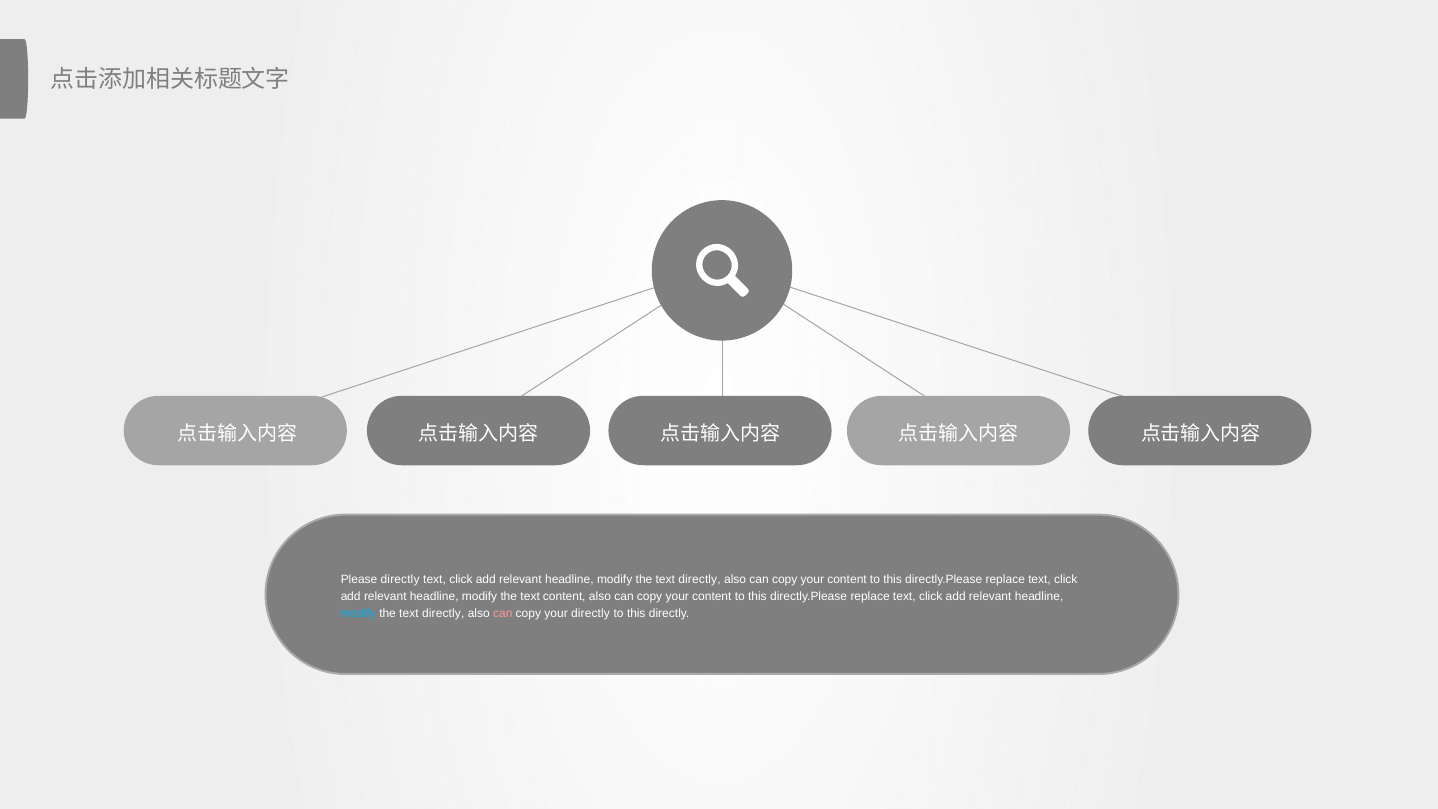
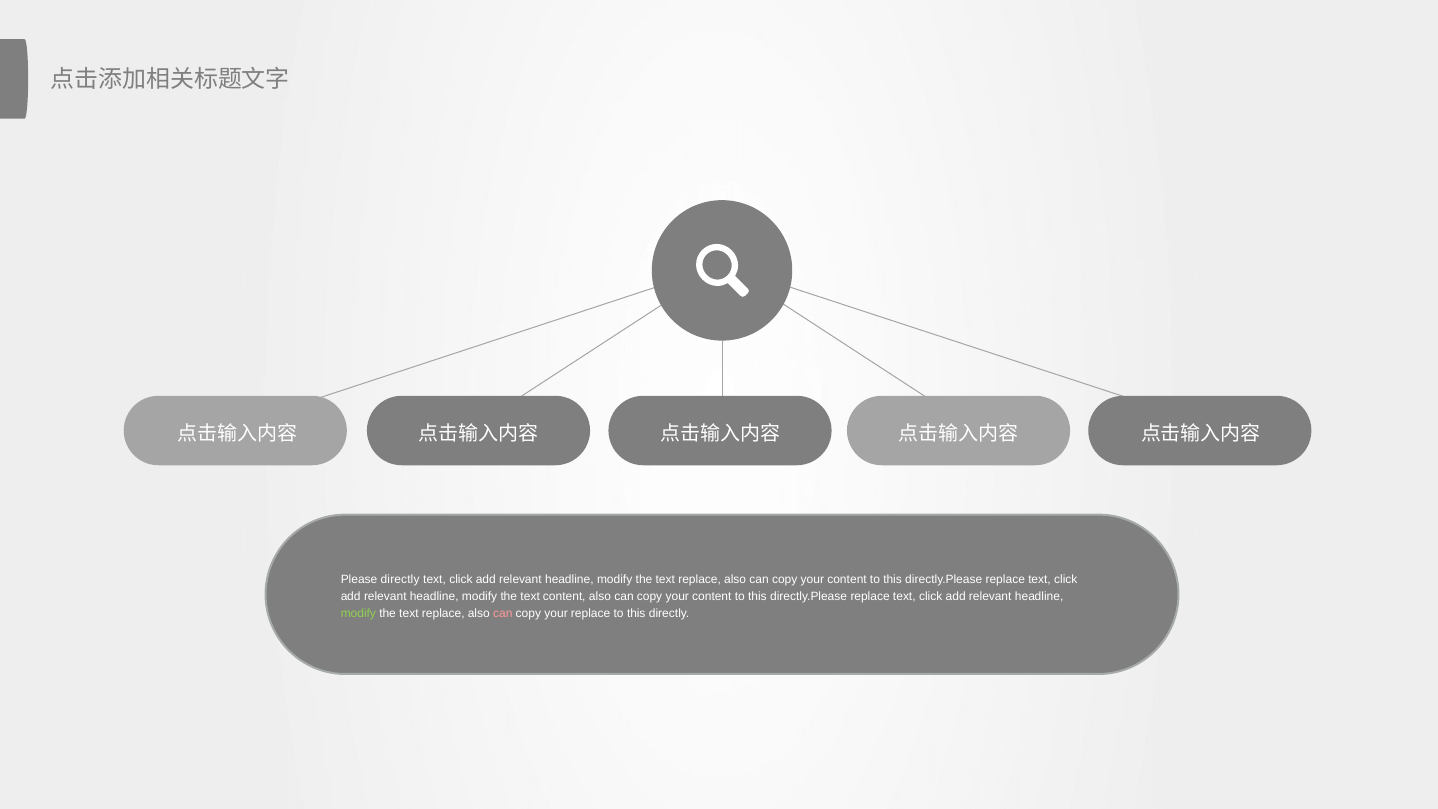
directly: directly -> replace (700, 579)
modify colour: light blue -> light green (358, 614)
directly: directly -> replace (443, 614)
your directly: directly -> replace (591, 614)
